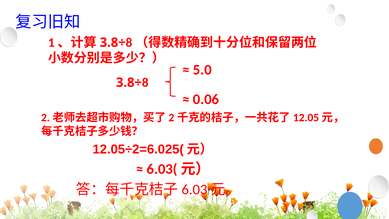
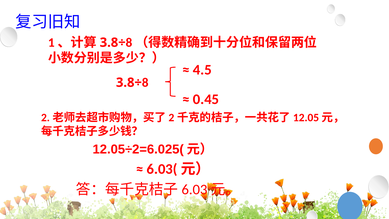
5.0: 5.0 -> 4.5 (202, 70)
0.06: 0.06 -> 0.45 (206, 99)
